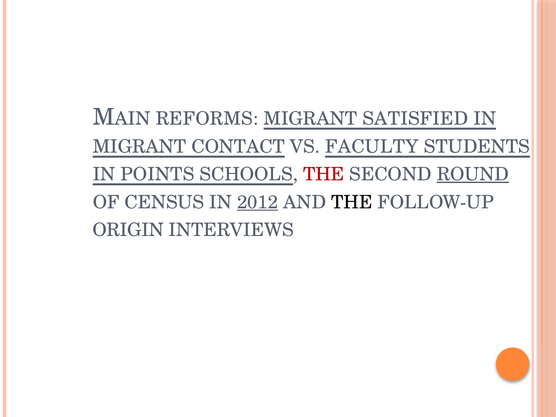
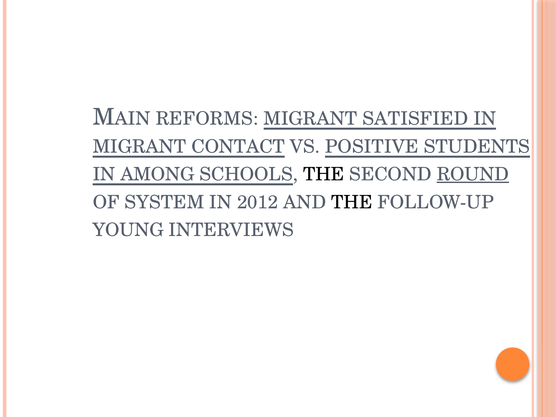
FACULTY: FACULTY -> POSITIVE (372, 147)
POINTS: POINTS -> AMONG (158, 174)
THE colour: red -> black (324, 174)
CENSUS: CENSUS -> SYSTEM (164, 202)
2012 underline: present -> none (258, 202)
ORIGIN: ORIGIN -> YOUNG (128, 230)
